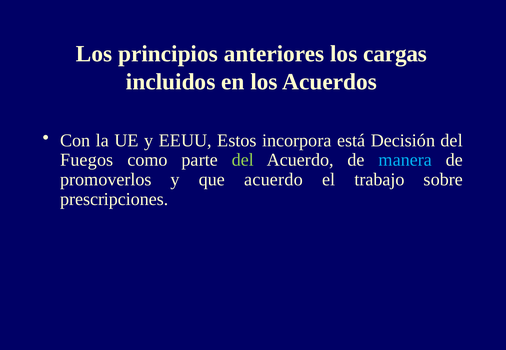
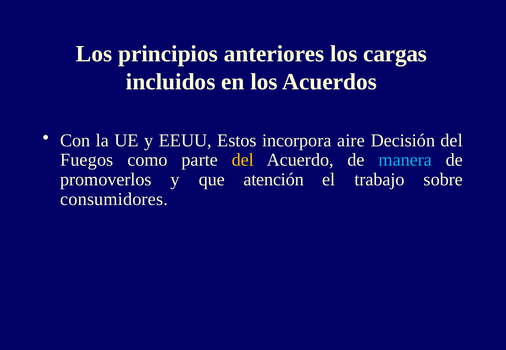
está: está -> aire (351, 140)
del colour: light green -> yellow (243, 160)
que acuerdo: acuerdo -> atención (274, 180)
prescripciones: prescripciones -> consumidores (114, 199)
